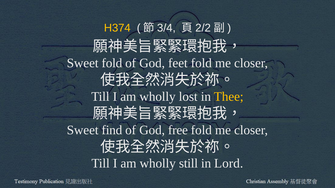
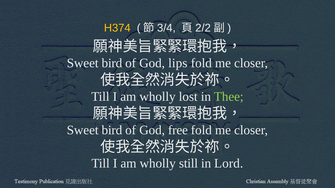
fold: fold -> bird (112, 63)
feet: feet -> lips (178, 63)
Thee colour: yellow -> light green (229, 97)
find: find -> bird (112, 130)
